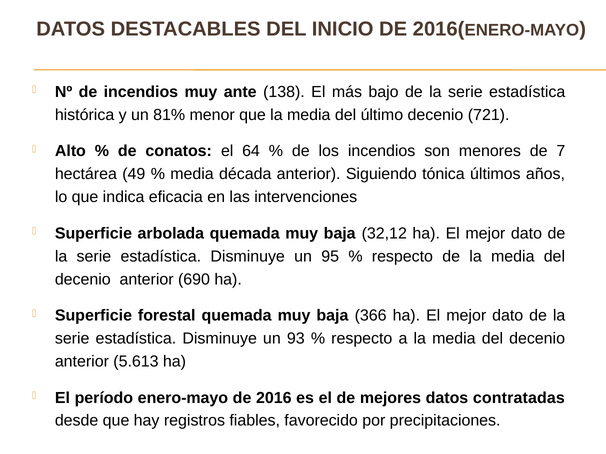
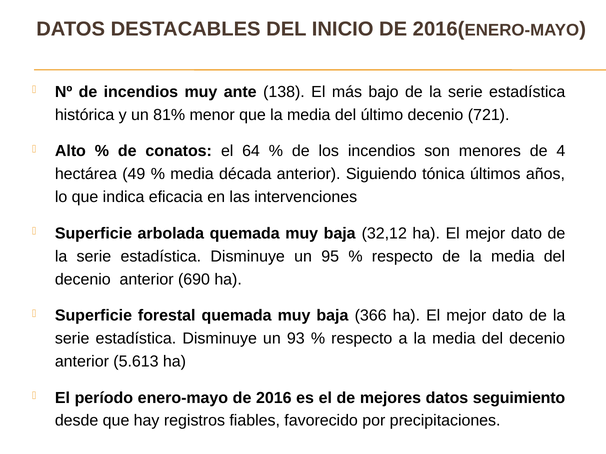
7: 7 -> 4 (561, 151)
contratadas: contratadas -> seguimiento (519, 398)
